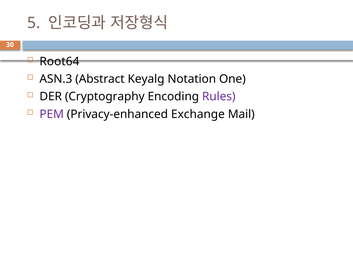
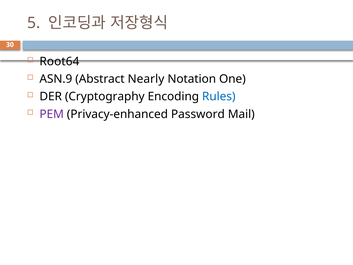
ASN.3: ASN.3 -> ASN.9 (56, 79)
Keyalg: Keyalg -> Nearly (146, 79)
Rules colour: purple -> blue (219, 96)
Exchange: Exchange -> Password (198, 114)
